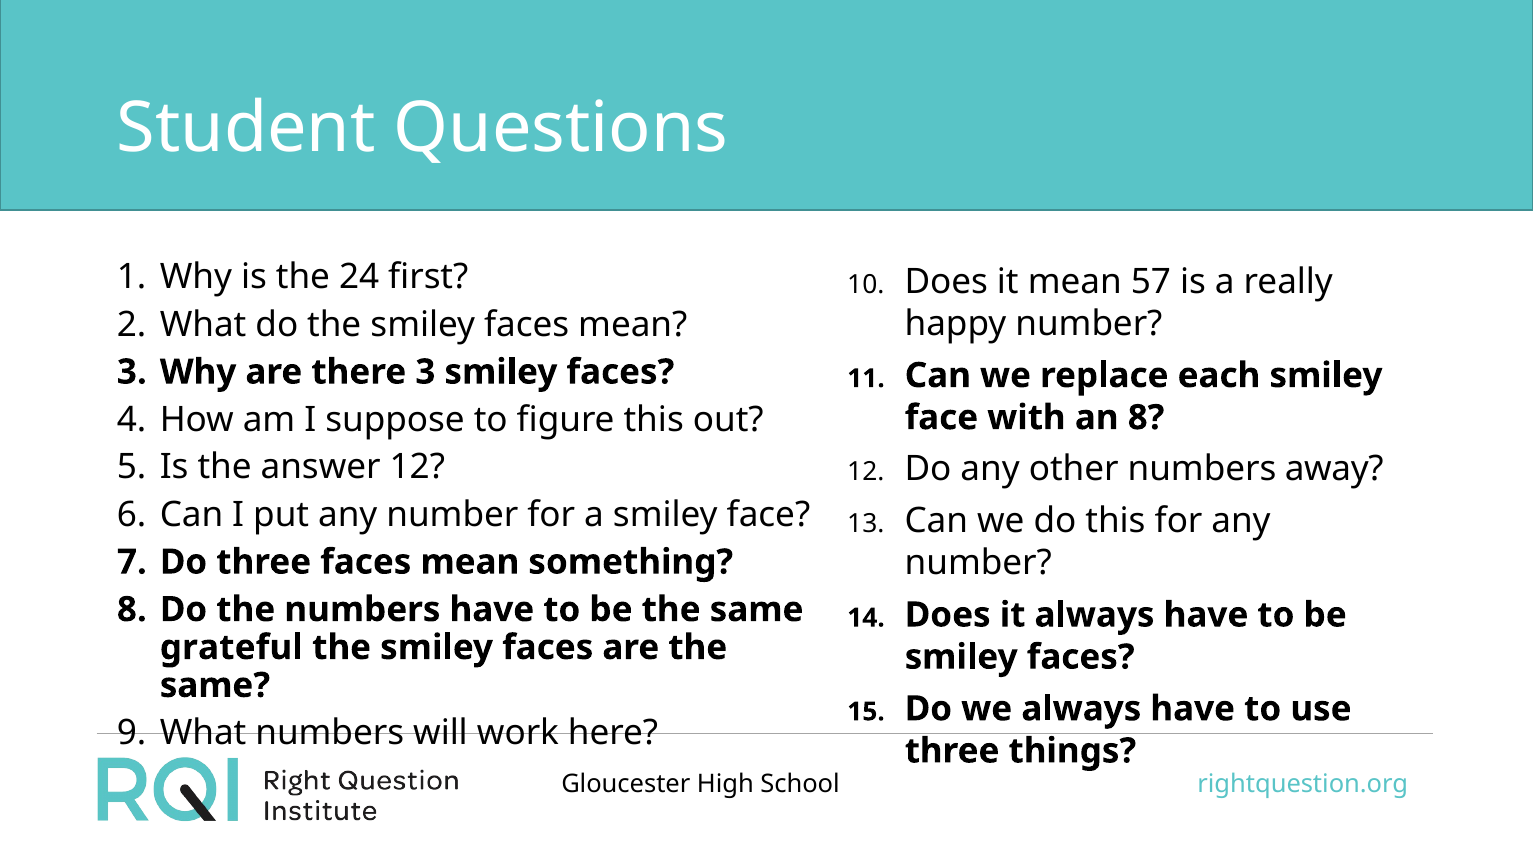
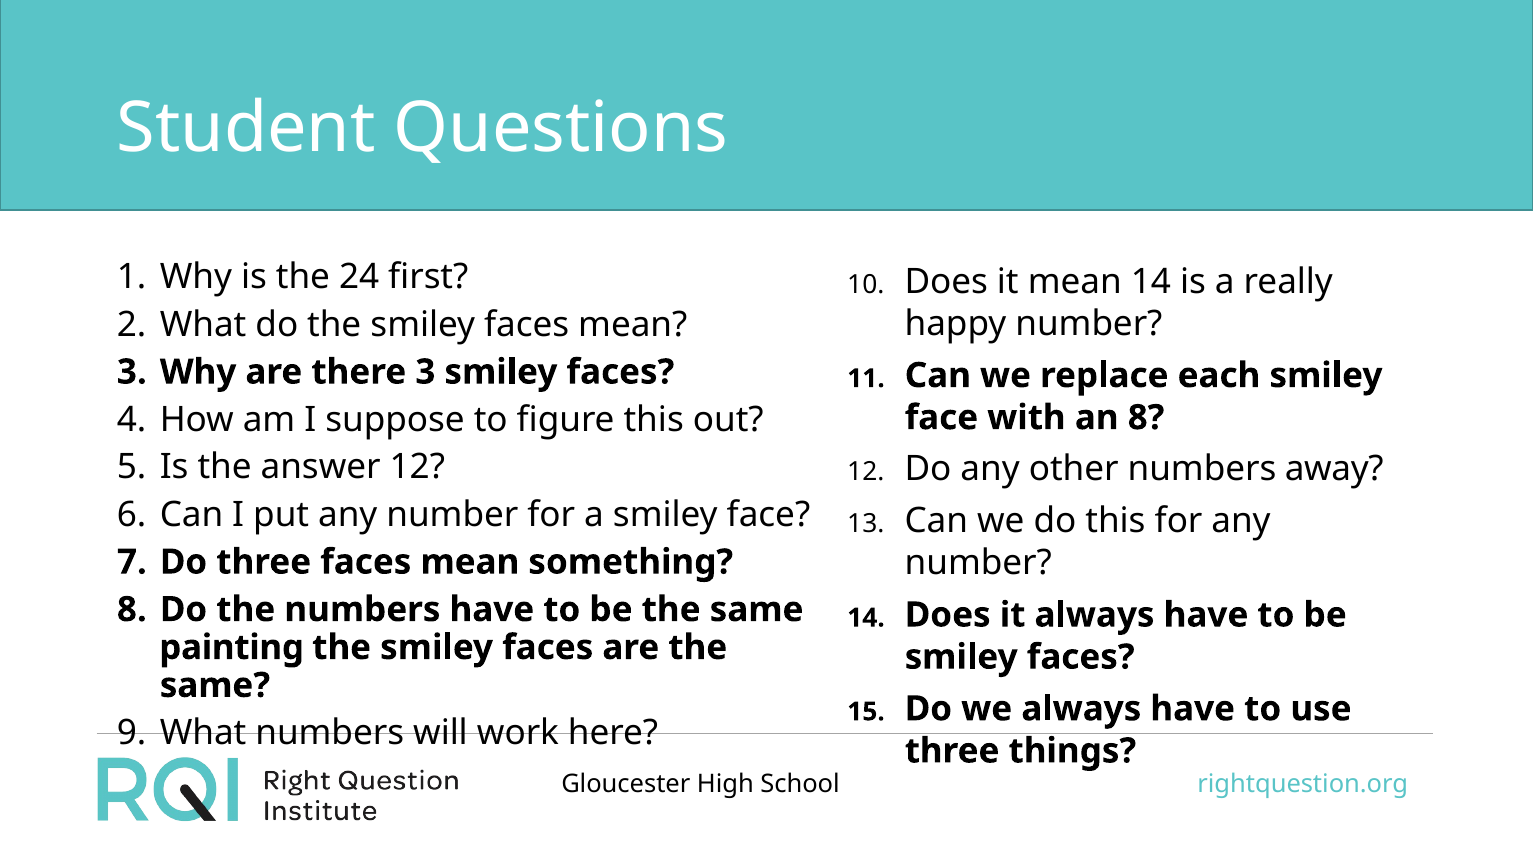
mean 57: 57 -> 14 (1151, 282)
grateful: grateful -> painting (232, 648)
